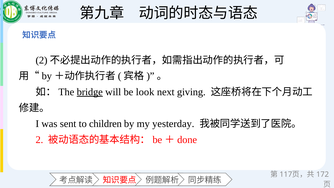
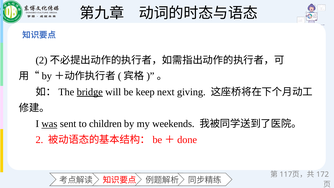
look: look -> keep (145, 92)
was underline: none -> present (49, 124)
yesterday: yesterday -> weekends (173, 124)
